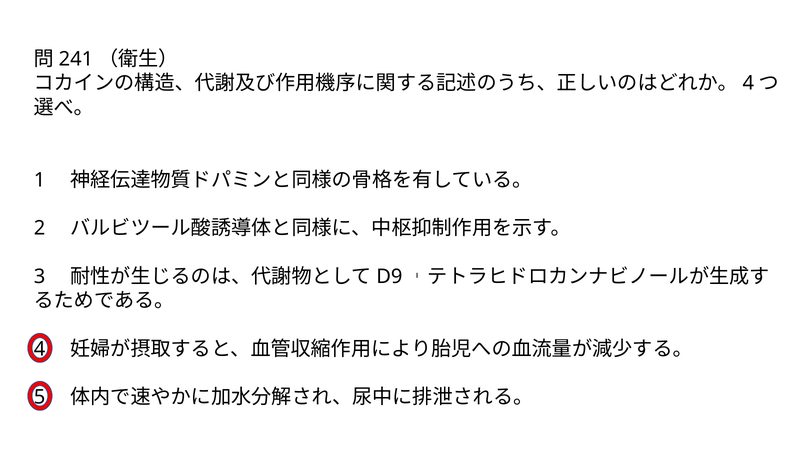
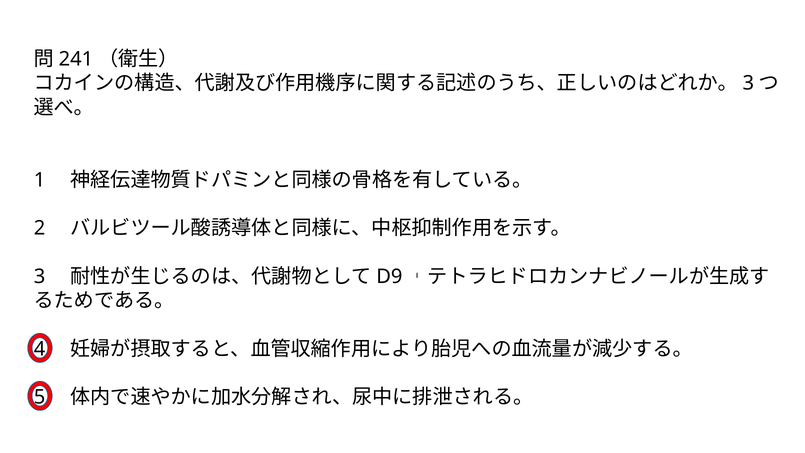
4: 4 -> 3 (748, 83)
